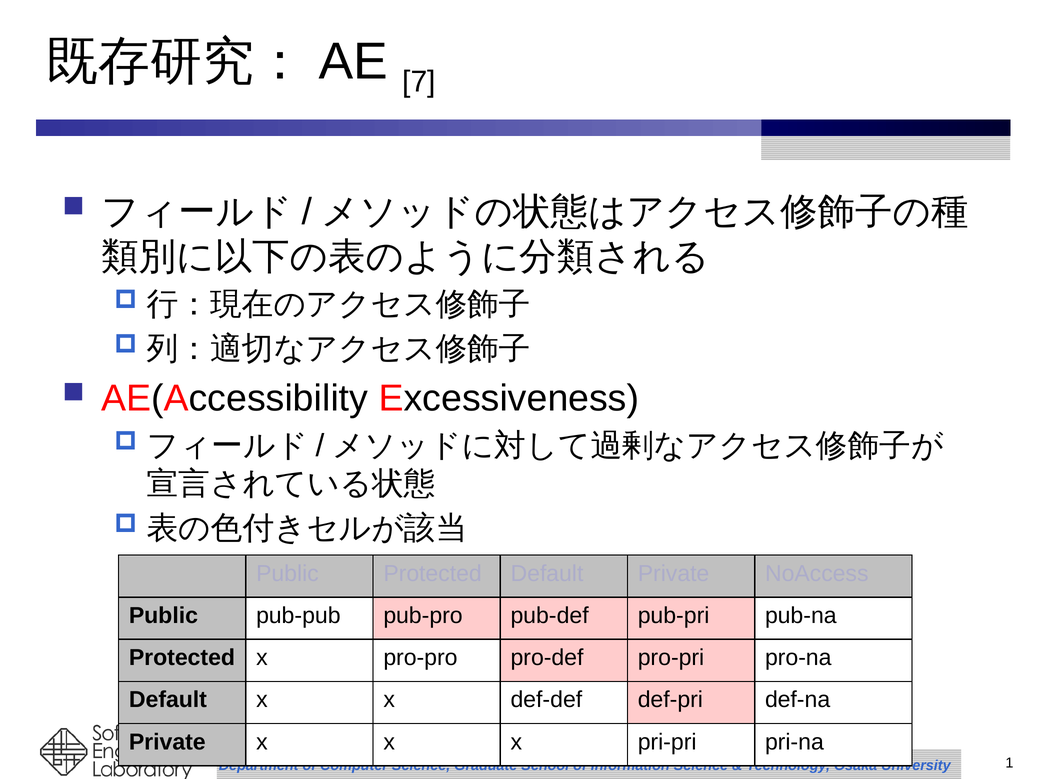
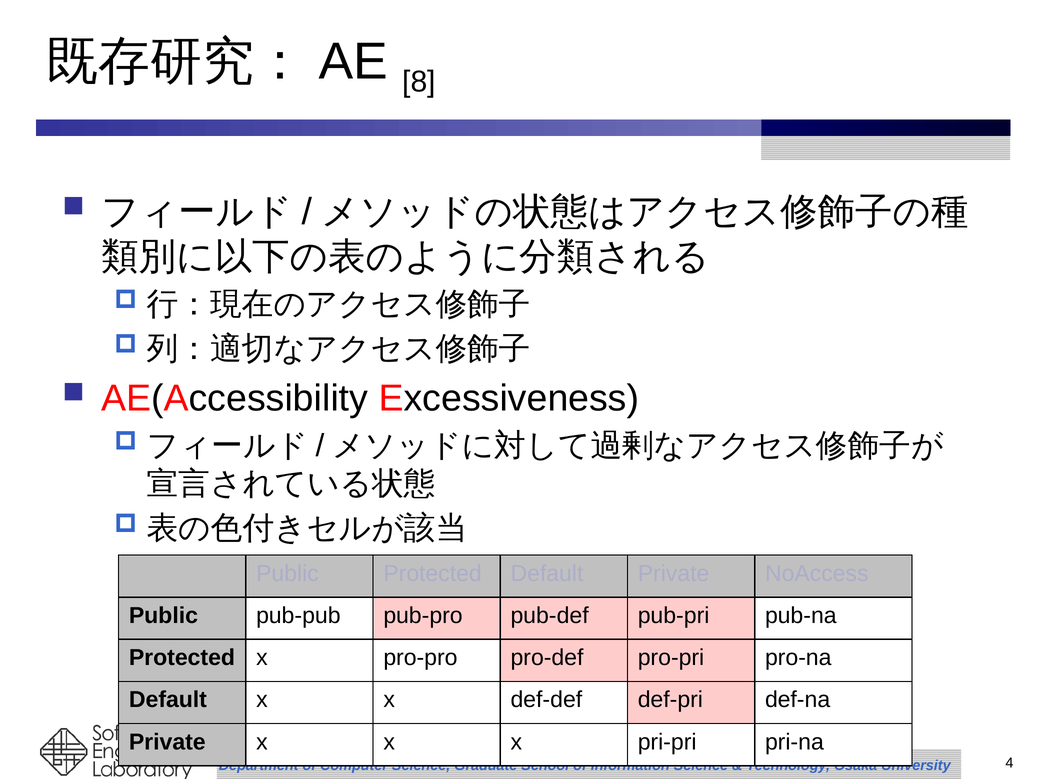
7: 7 -> 8 (419, 82)
1: 1 -> 4 (1009, 763)
